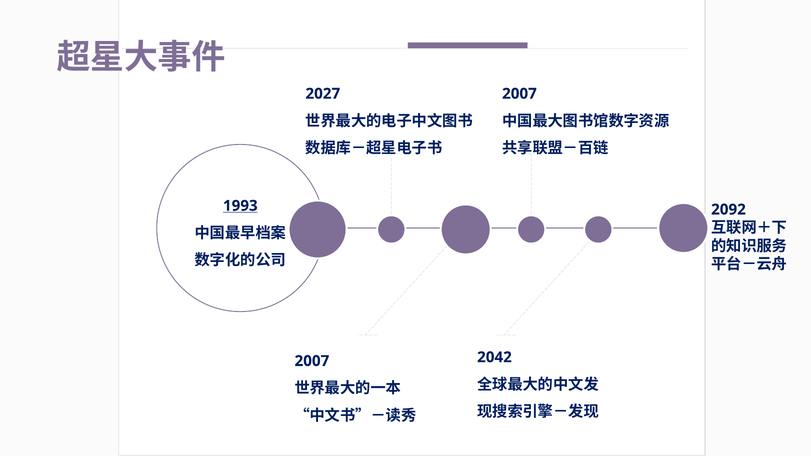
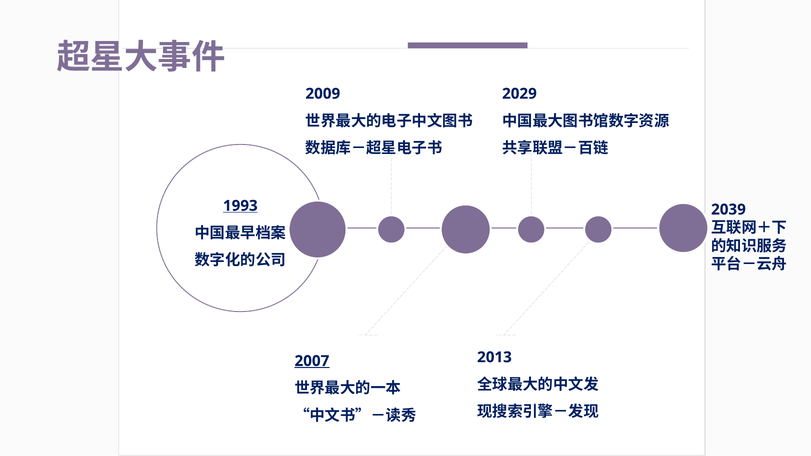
2027: 2027 -> 2009 (323, 94)
2007: 2007 -> 2029 (519, 94)
2092: 2092 -> 2039 (728, 210)
2042: 2042 -> 2013 (494, 357)
2007 underline: none -> present (312, 361)
